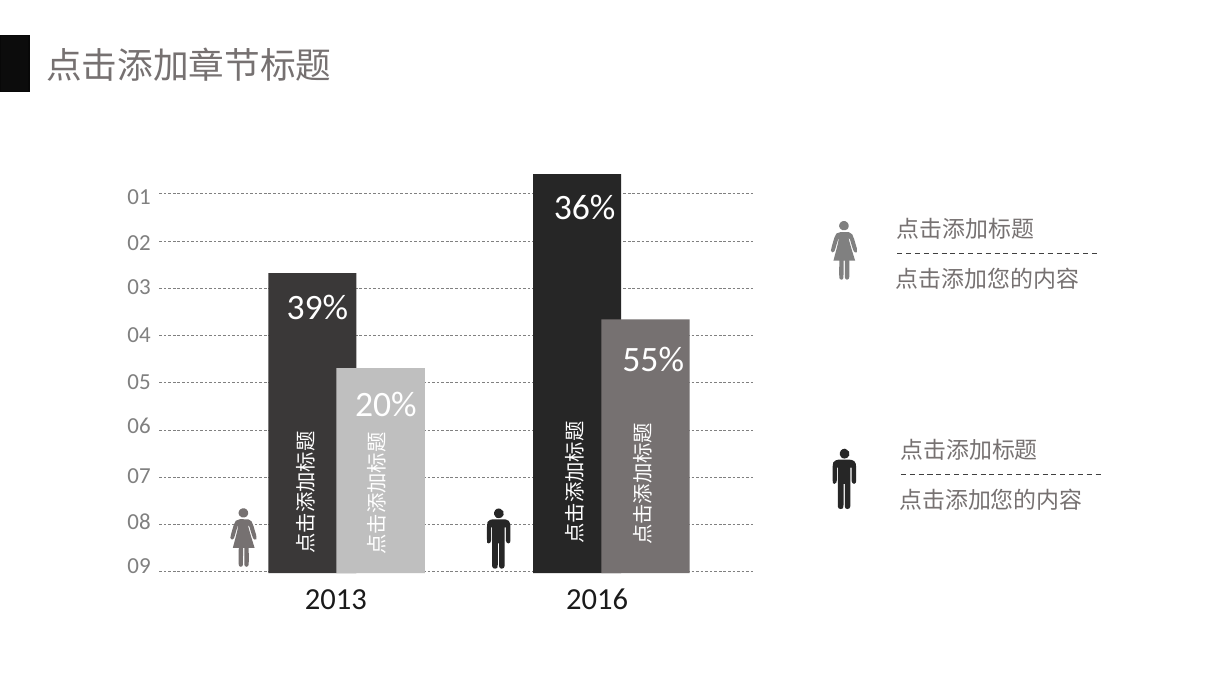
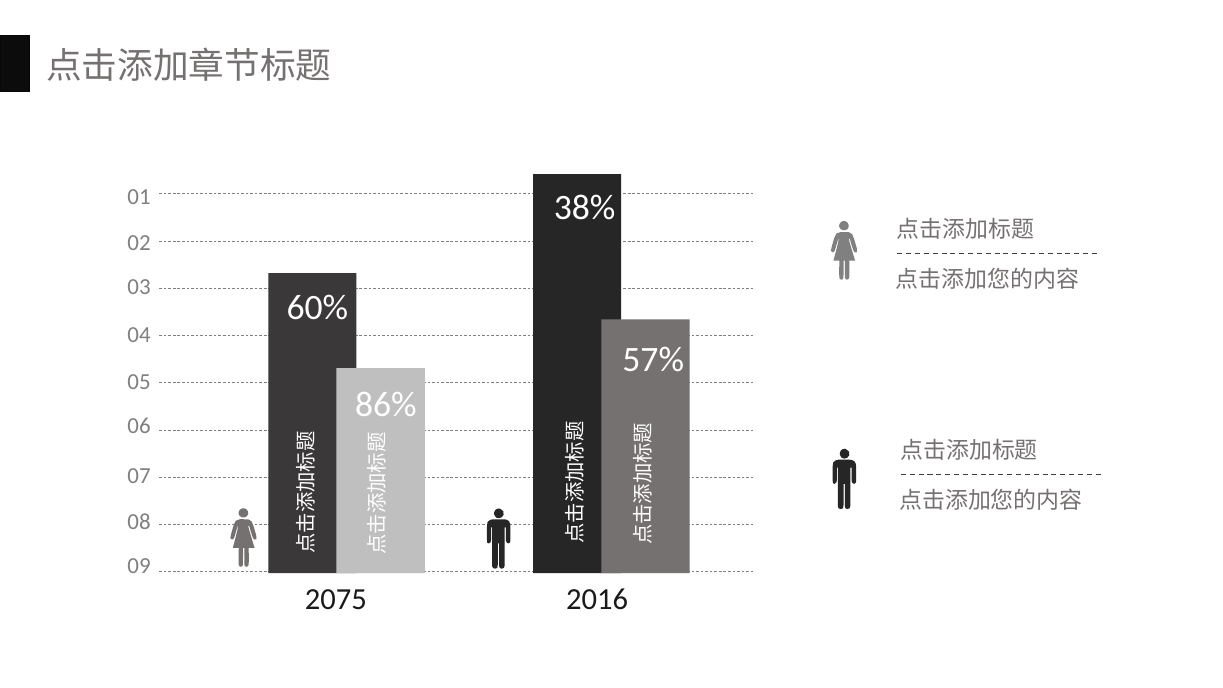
36%: 36% -> 38% (585, 207)
39%: 39% -> 60% (317, 308)
55%: 55% -> 57% (653, 359)
20%: 20% -> 86% (386, 405)
2013: 2013 -> 2075 (336, 599)
